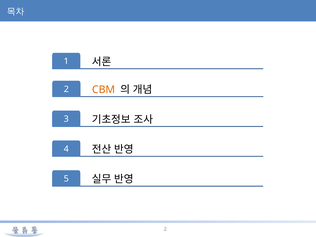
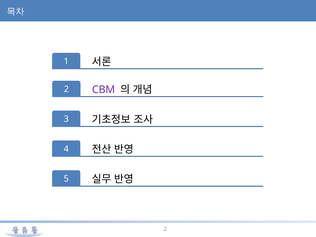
CBM colour: orange -> purple (104, 90)
